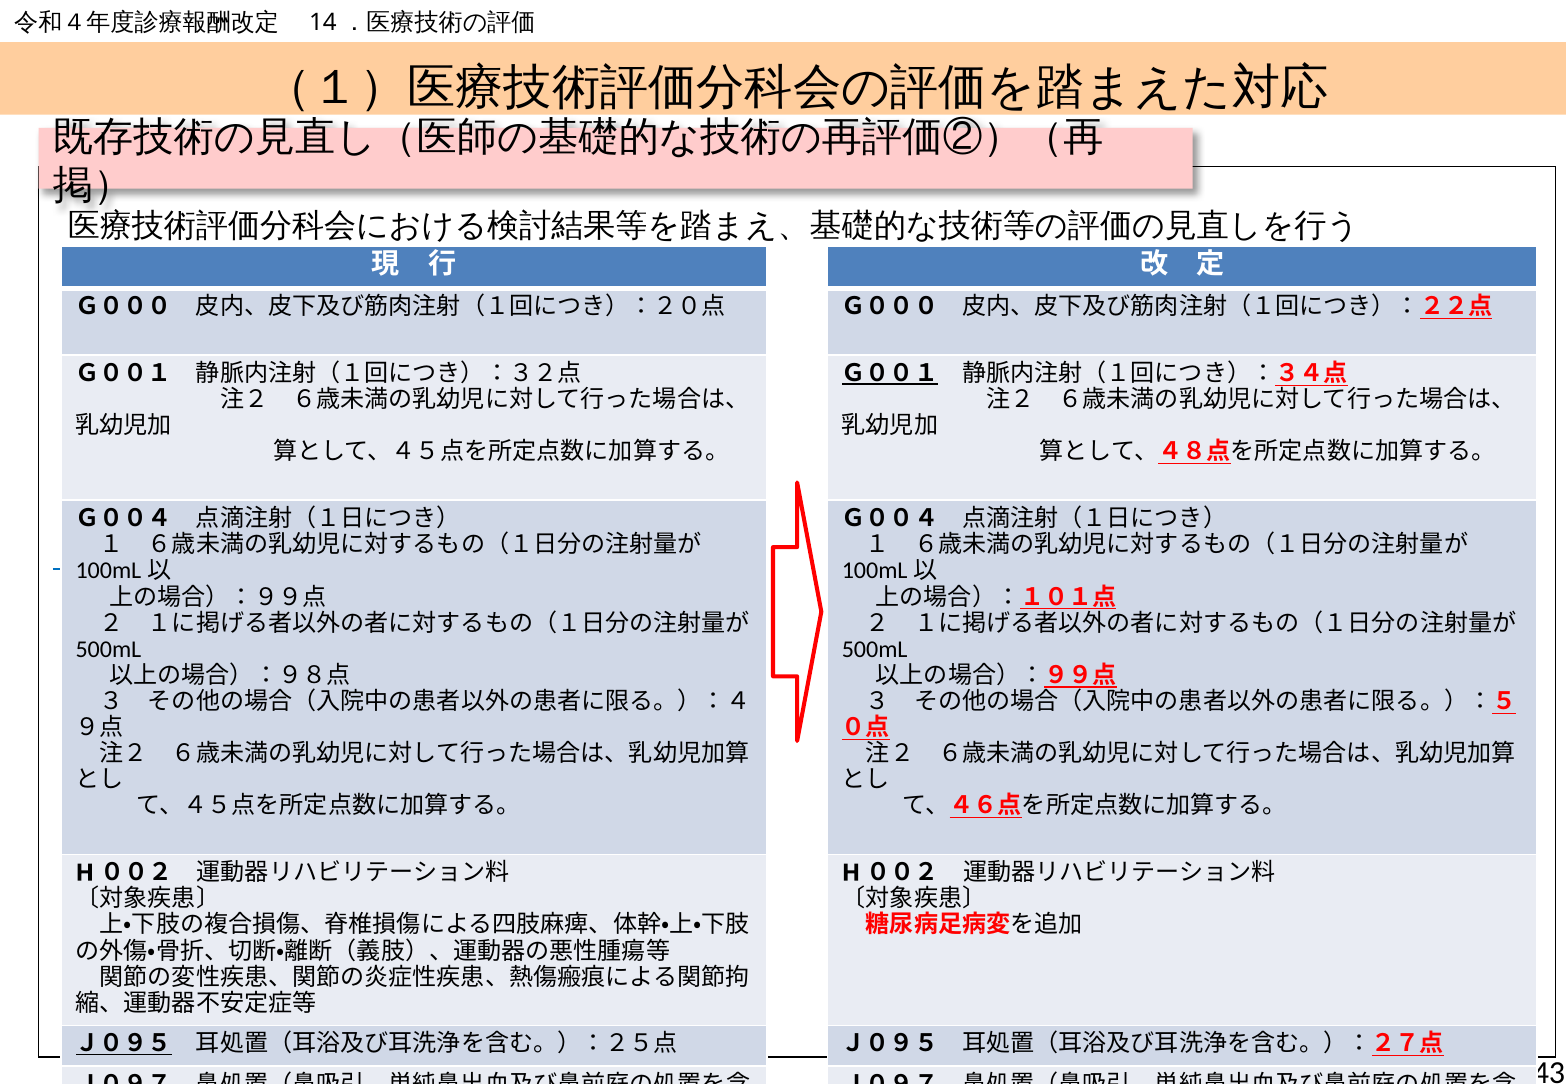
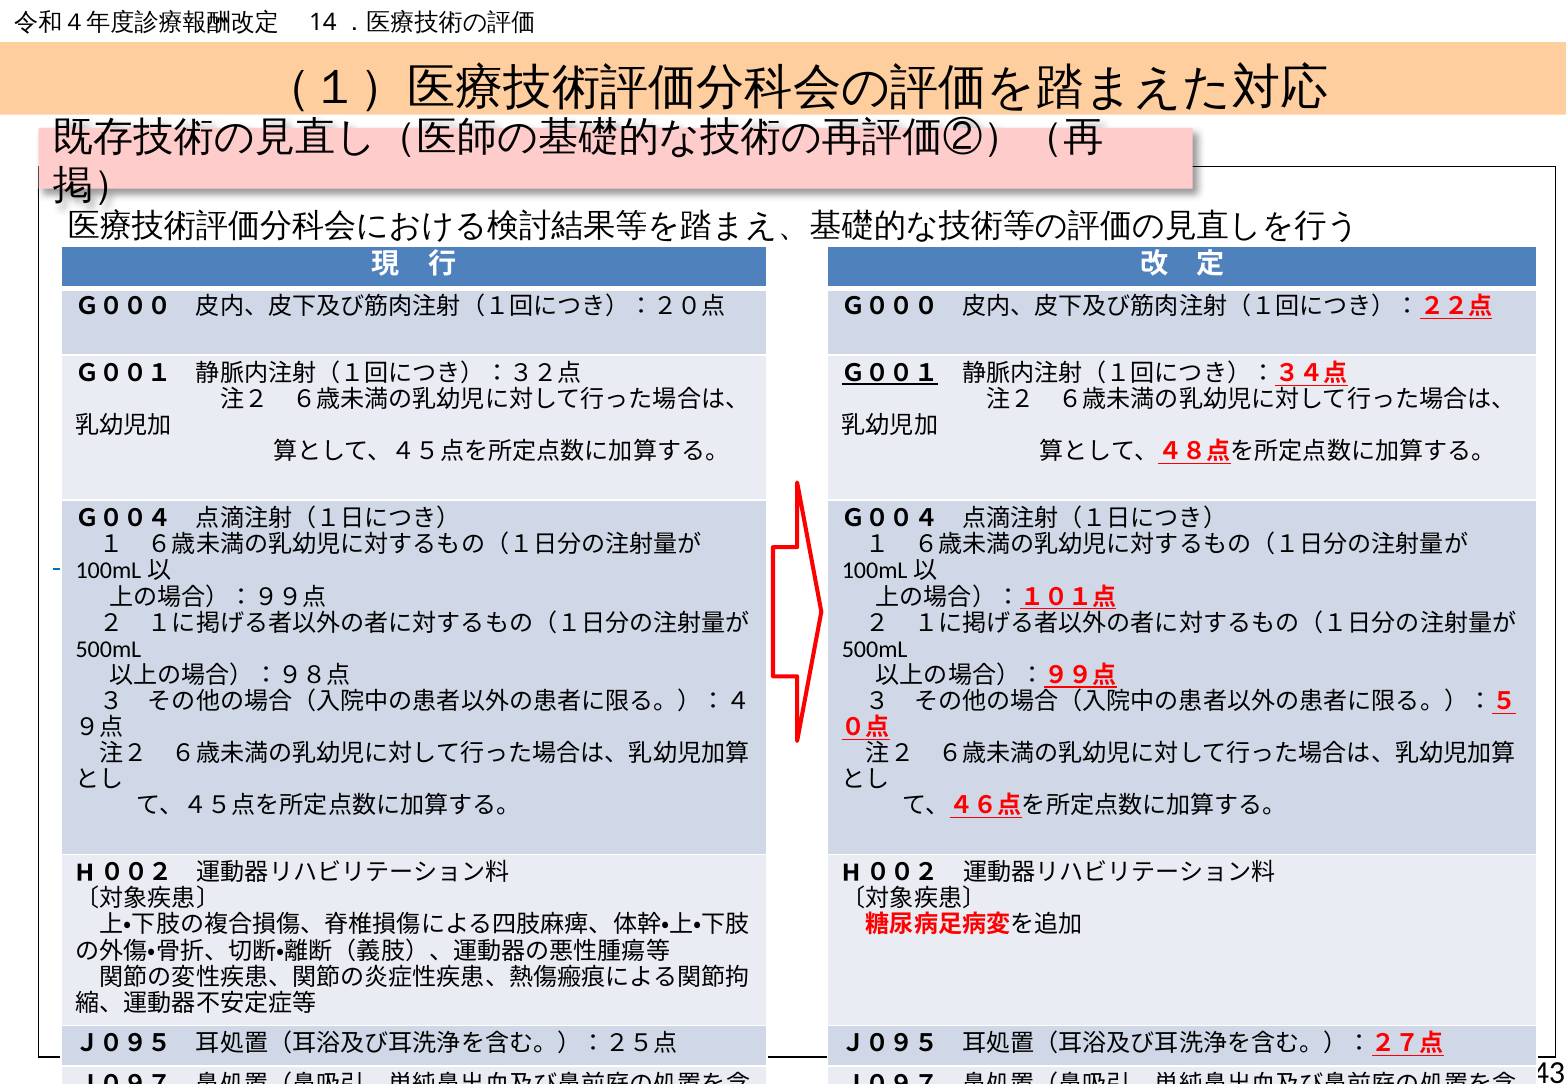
Ｊ０９５ underline: present -> none (124, 1044)
